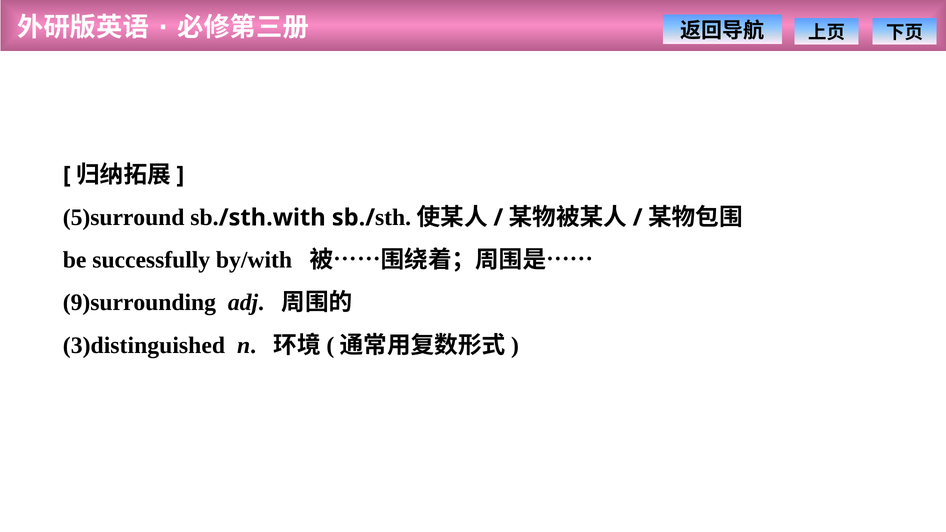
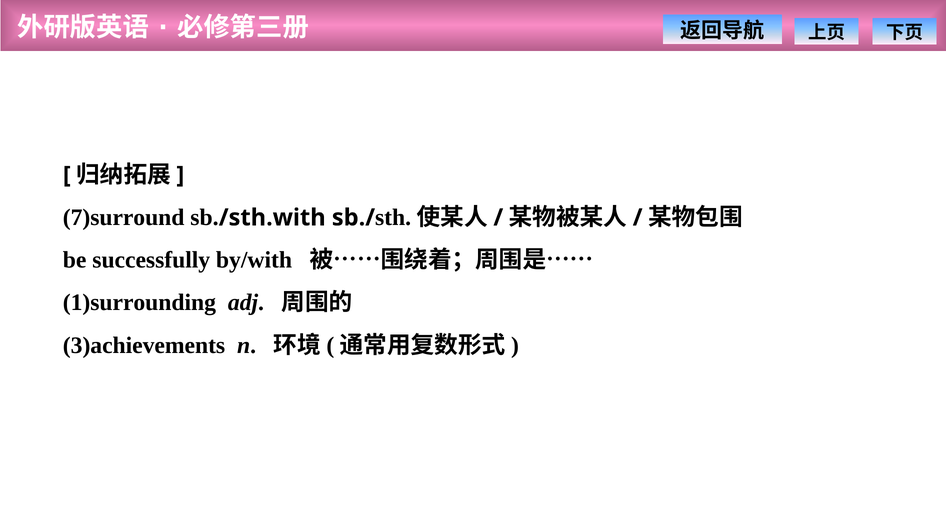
5)surround: 5)surround -> 7)surround (124, 218)
9)surrounding: 9)surrounding -> 1)surrounding (139, 303)
3)distinguished: 3)distinguished -> 3)achievements (144, 345)
